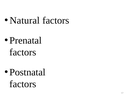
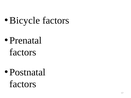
Natural: Natural -> Bicycle (25, 21)
